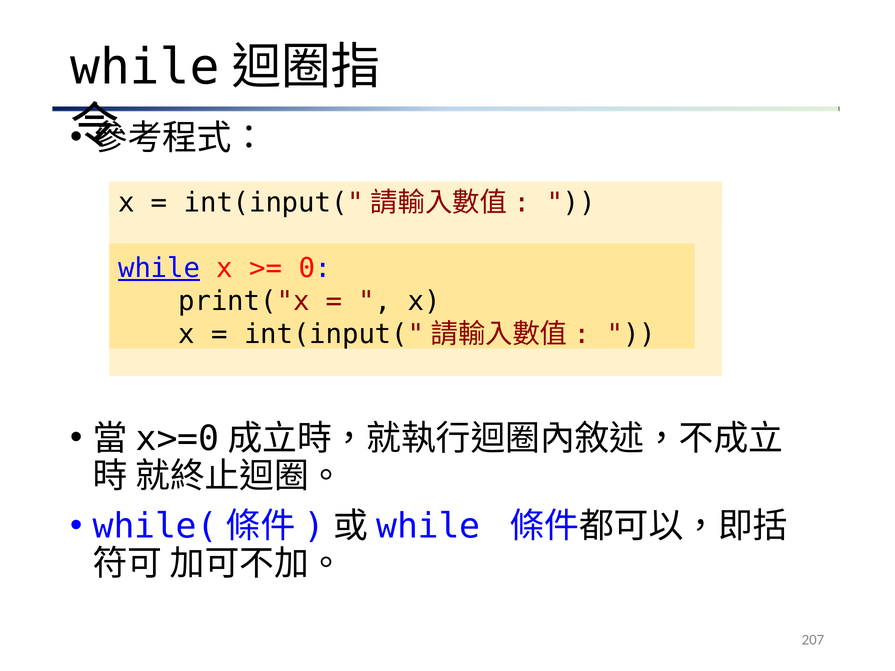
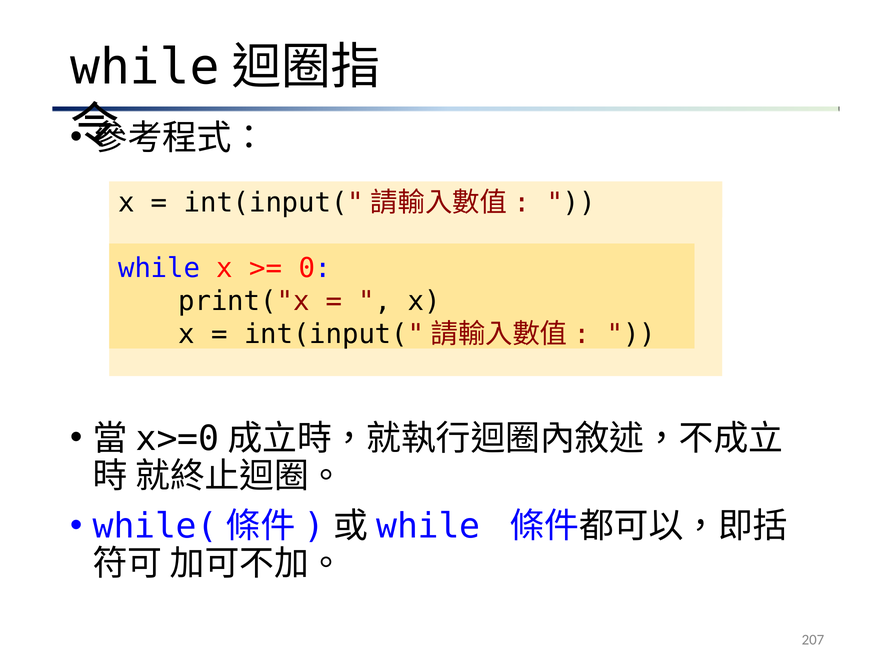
while underline: present -> none (159, 268)
